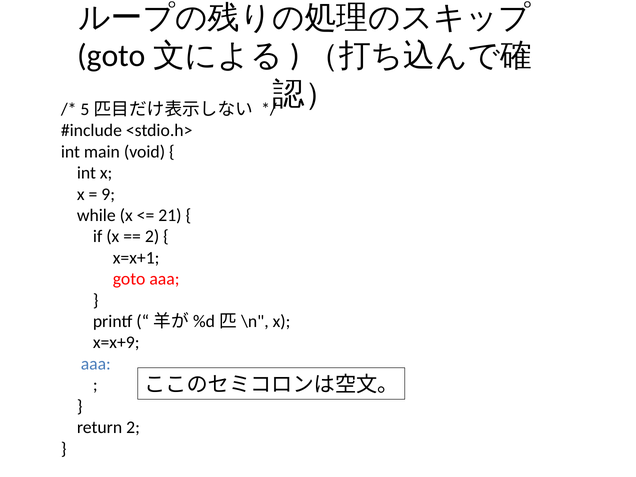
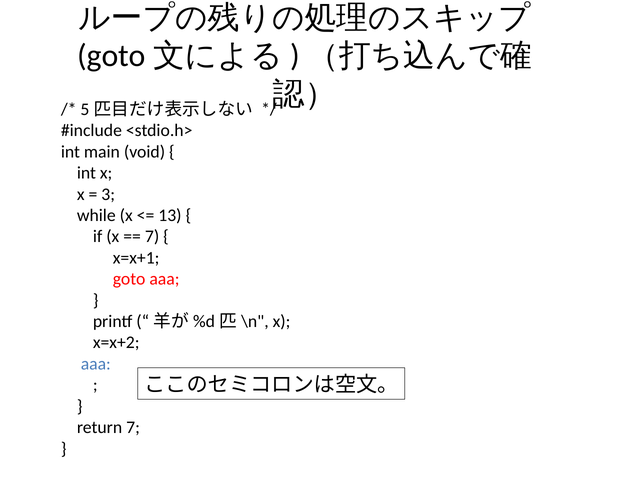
9: 9 -> 3 (108, 194)
21: 21 -> 13 (170, 215)
2: 2 -> 7 (152, 237)
x=x+9: x=x+9 -> x=x+2 (116, 343)
return 2: 2 -> 7 (133, 427)
